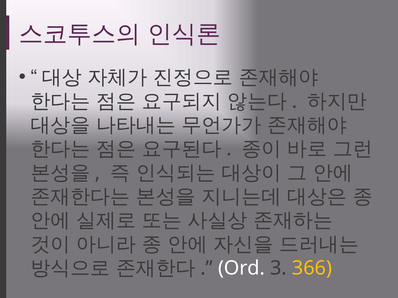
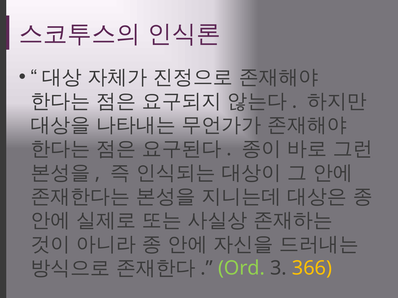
Ord colour: white -> light green (241, 269)
